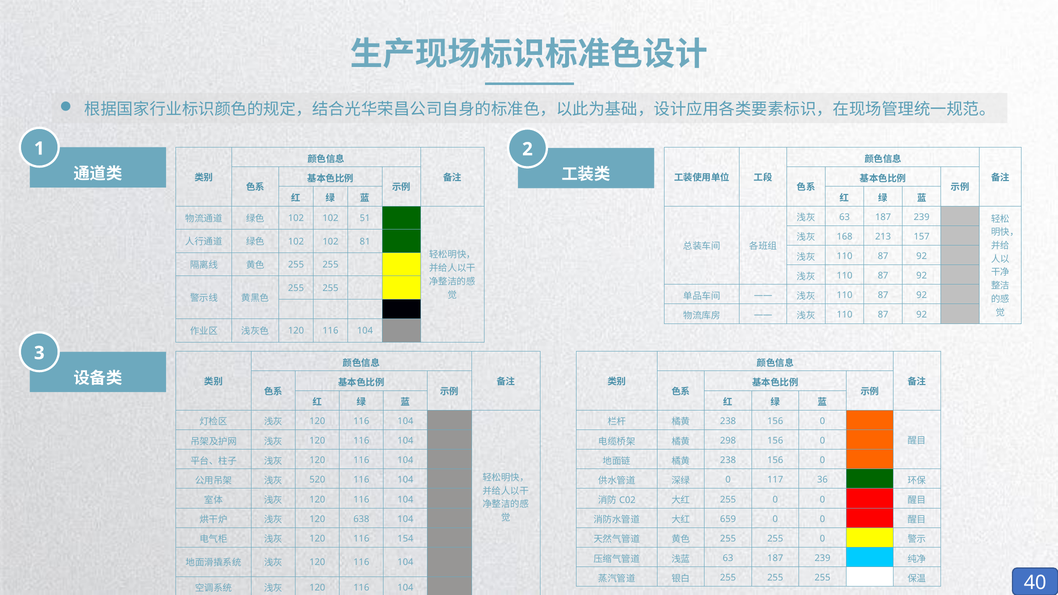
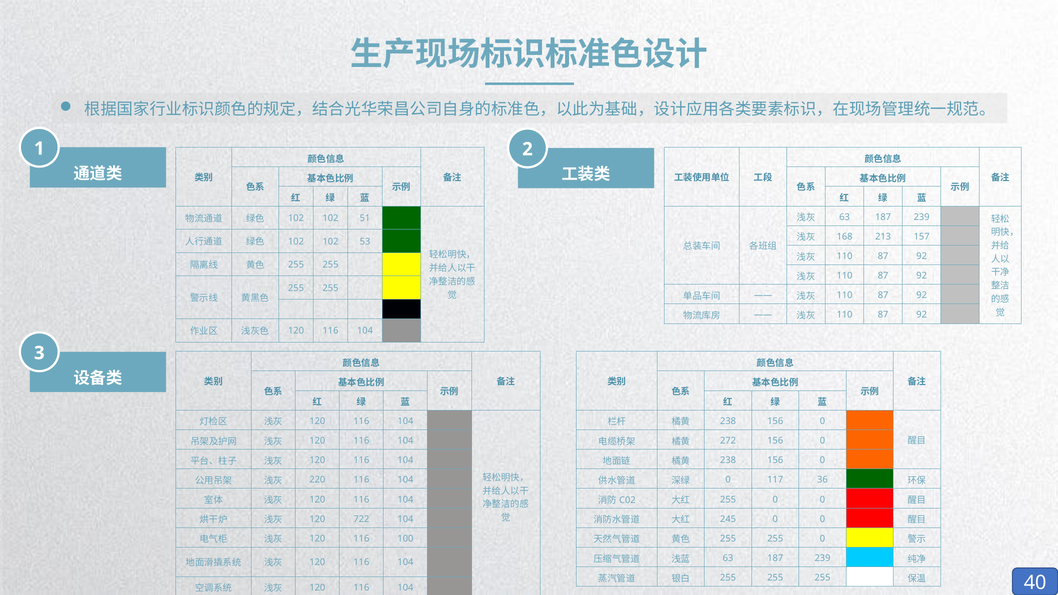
81: 81 -> 53 (365, 242)
298: 298 -> 272 (728, 441)
520: 520 -> 220 (317, 480)
638: 638 -> 722 (361, 519)
659: 659 -> 245 (728, 519)
154: 154 -> 100 (405, 539)
